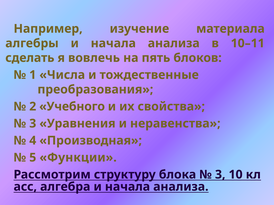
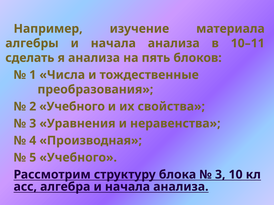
я вовлечь: вовлечь -> анализа (94, 58)
5 Функции: Функции -> Учебного (78, 158)
